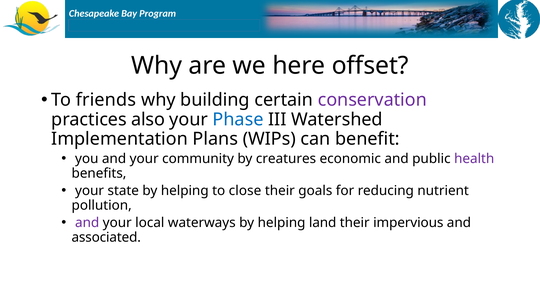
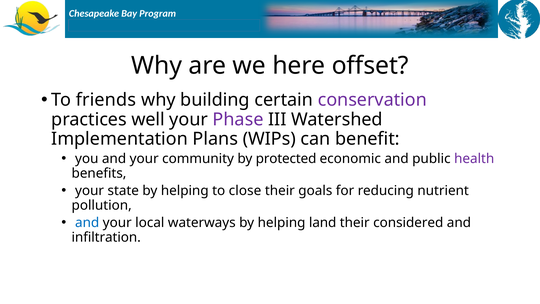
also: also -> well (148, 119)
Phase colour: blue -> purple (238, 119)
creatures: creatures -> protected (286, 159)
and colour: purple -> blue (87, 223)
impervious: impervious -> considered (408, 223)
associated: associated -> infiltration (106, 237)
